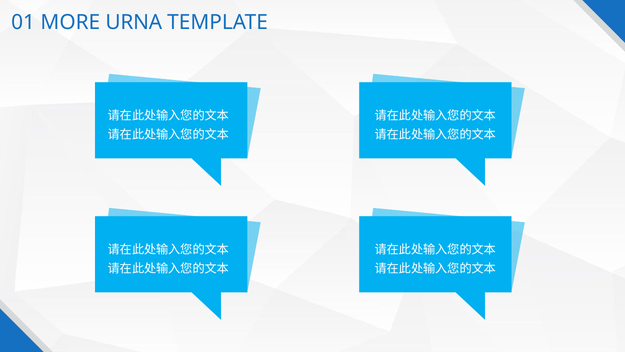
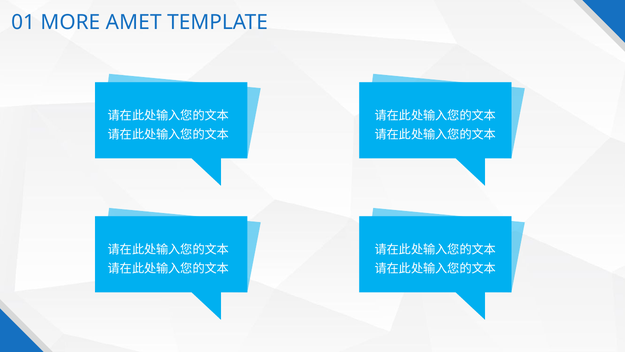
URNA: URNA -> AMET (134, 23)
